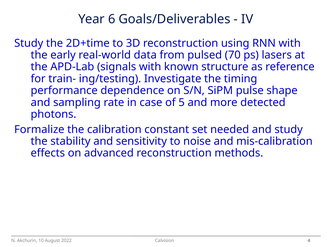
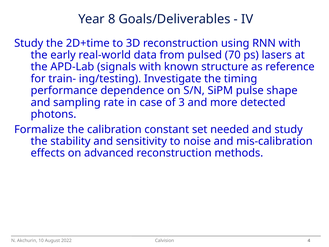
6: 6 -> 8 (112, 19)
5: 5 -> 3 (182, 102)
